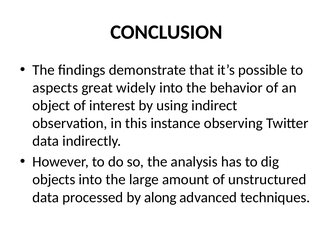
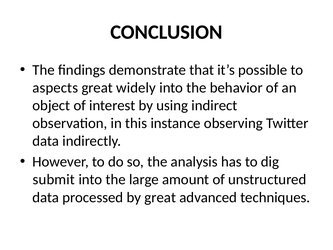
objects: objects -> submit (54, 179)
by along: along -> great (160, 197)
